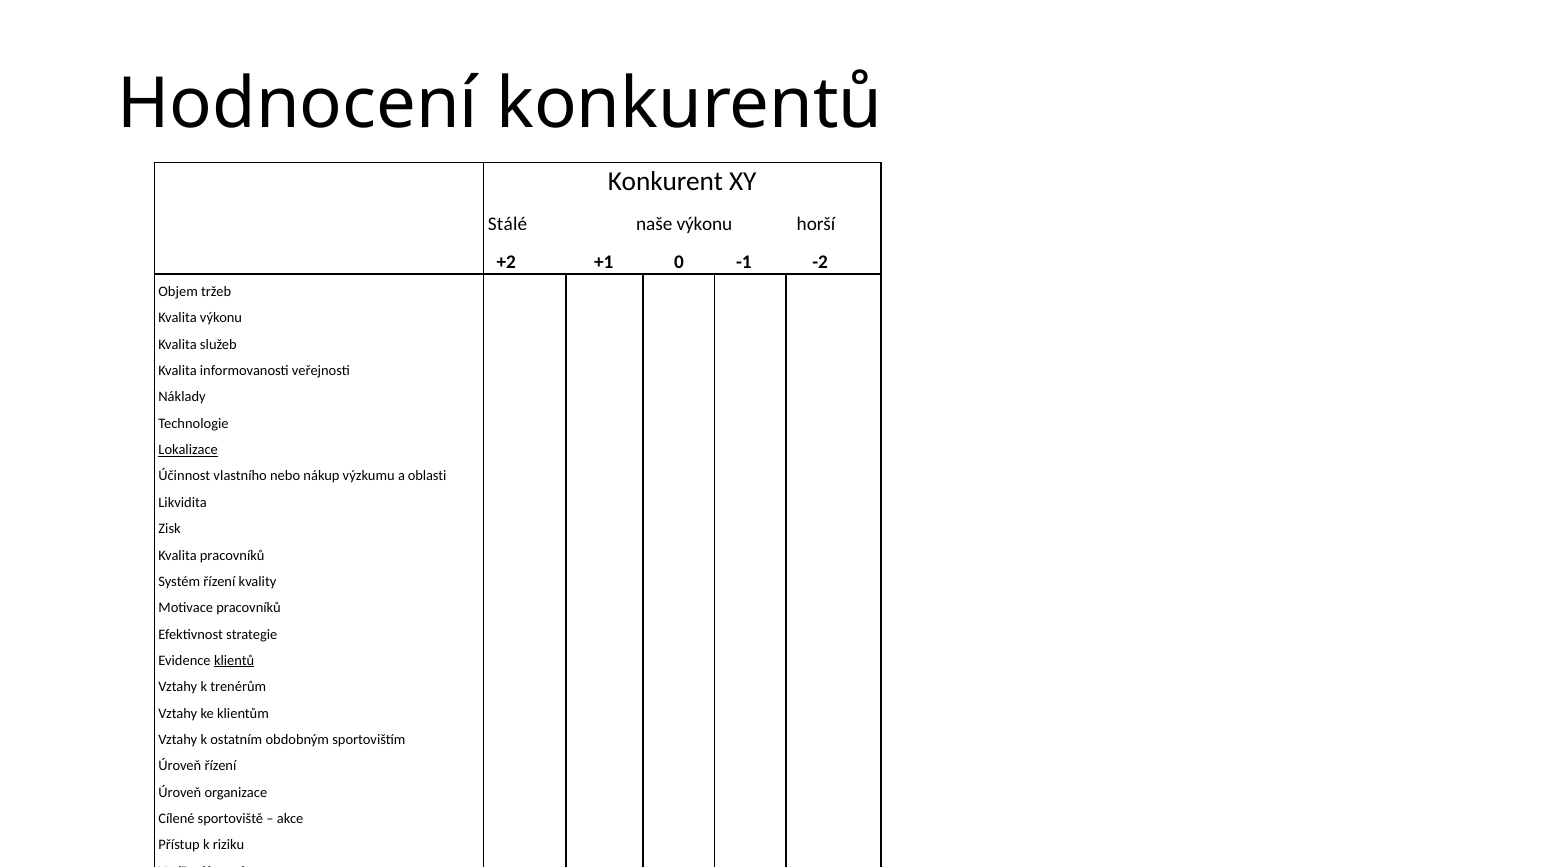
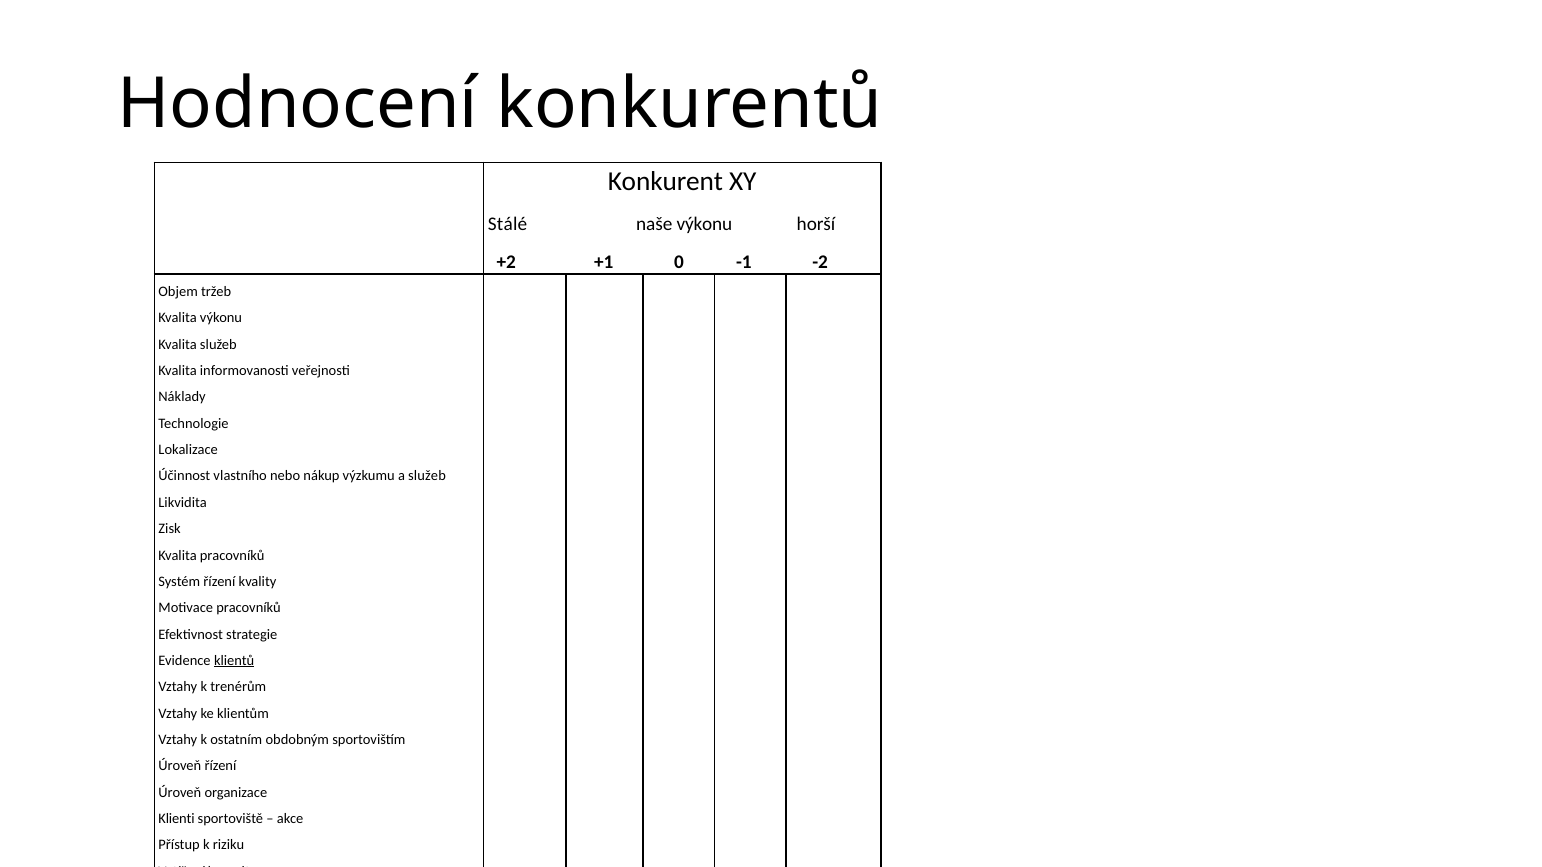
Lokalizace underline: present -> none (188, 450)
a oblasti: oblasti -> služeb (427, 476)
Cílené: Cílené -> Klienti (177, 819)
